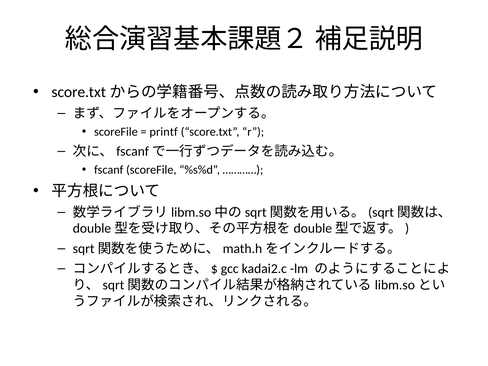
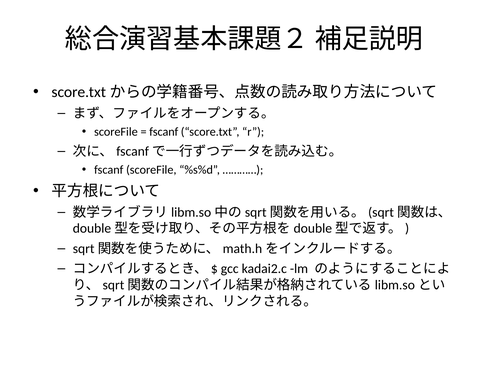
printf: printf -> fscanf (164, 132)
